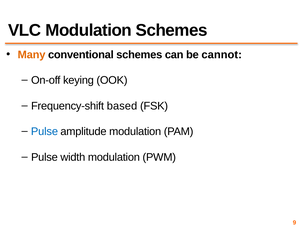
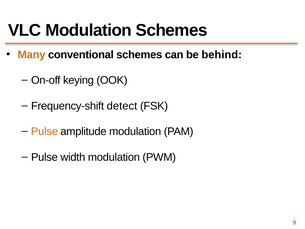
cannot: cannot -> behind (222, 55)
based: based -> detect (122, 106)
Pulse colour: blue -> orange (44, 131)
